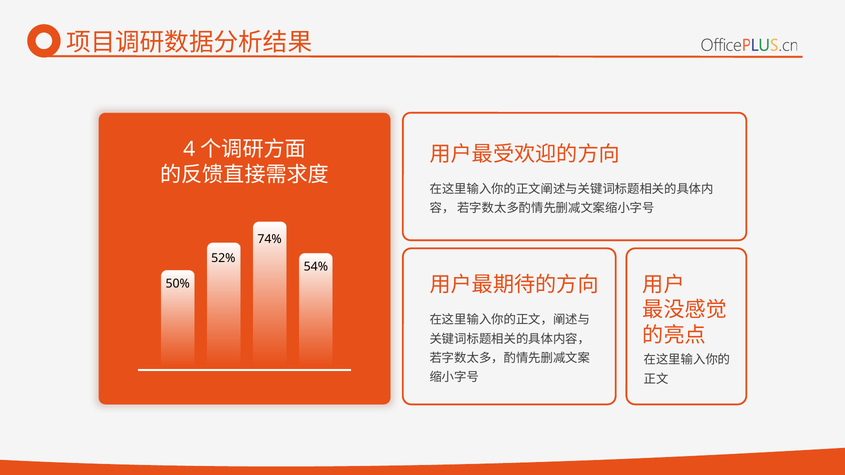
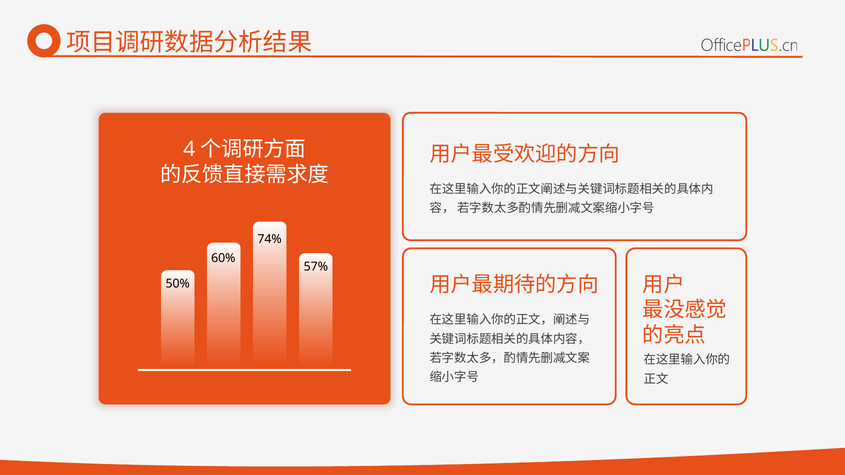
52%: 52% -> 60% (223, 258)
54%: 54% -> 57% (316, 267)
